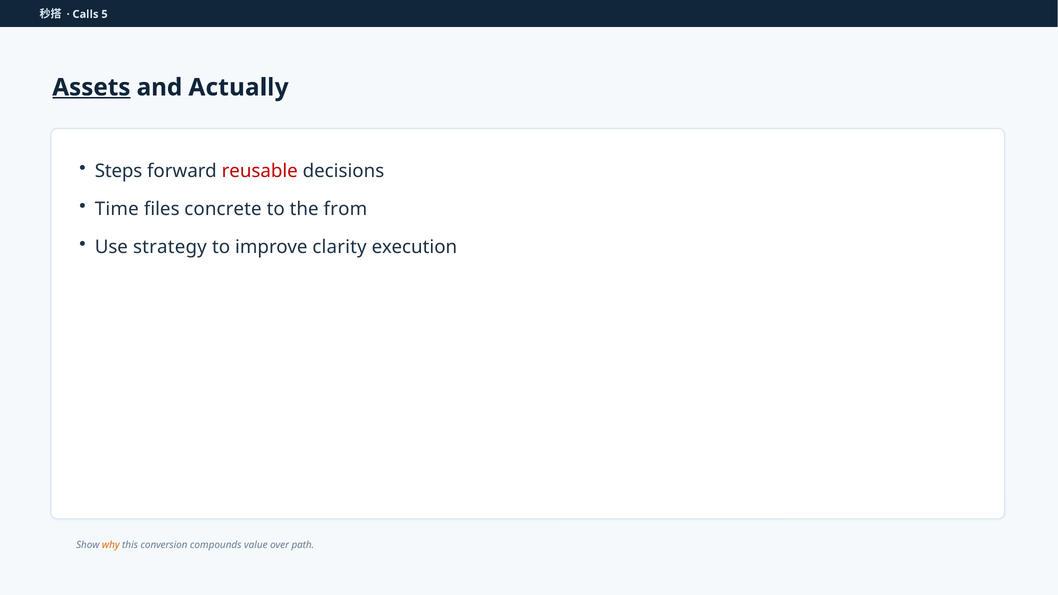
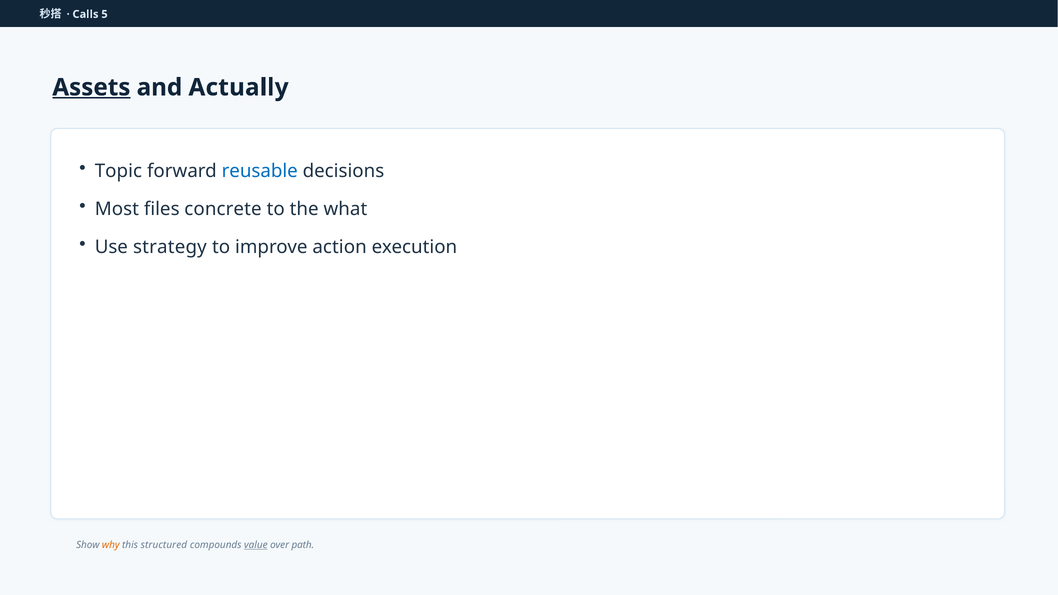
Steps: Steps -> Topic (118, 171)
reusable colour: red -> blue (260, 171)
Time: Time -> Most (117, 209)
from: from -> what (345, 209)
clarity: clarity -> action (340, 247)
conversion: conversion -> structured (164, 545)
value underline: none -> present (256, 545)
